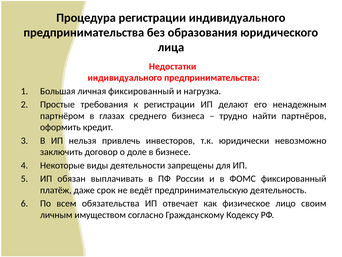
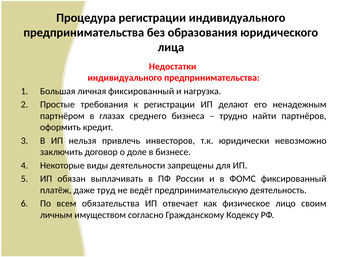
срок: срок -> труд (106, 190)
